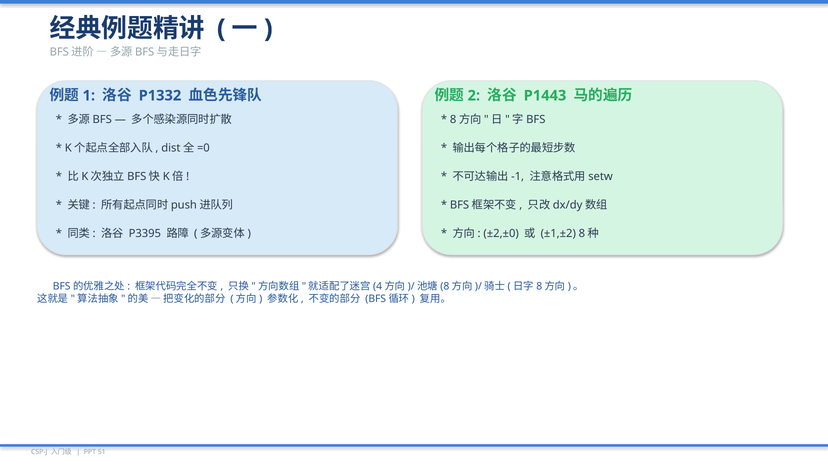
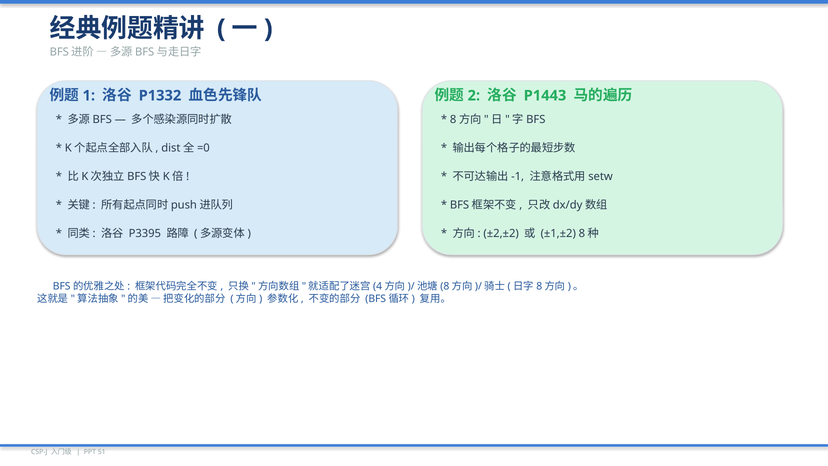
±2,±0: ±2,±0 -> ±2,±2 (501, 234)
